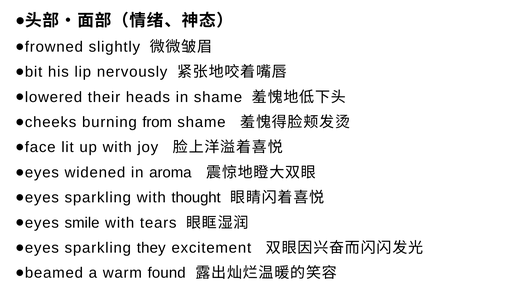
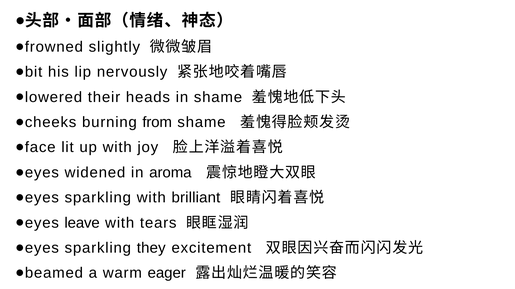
thought: thought -> brilliant (196, 198)
smile: smile -> leave (82, 223)
found: found -> eager (167, 274)
